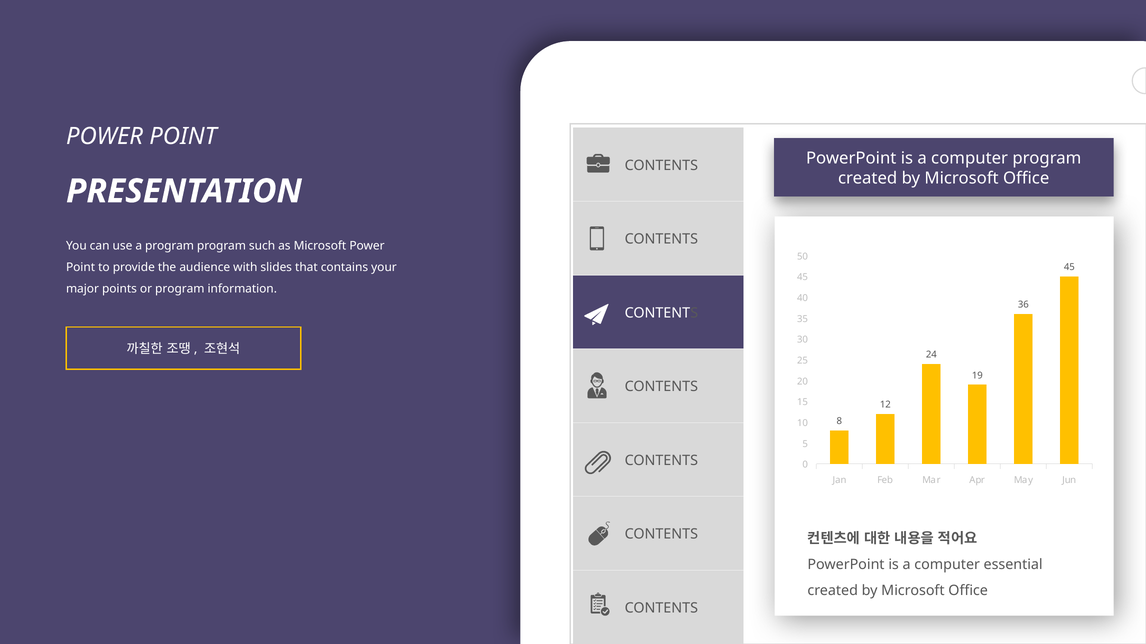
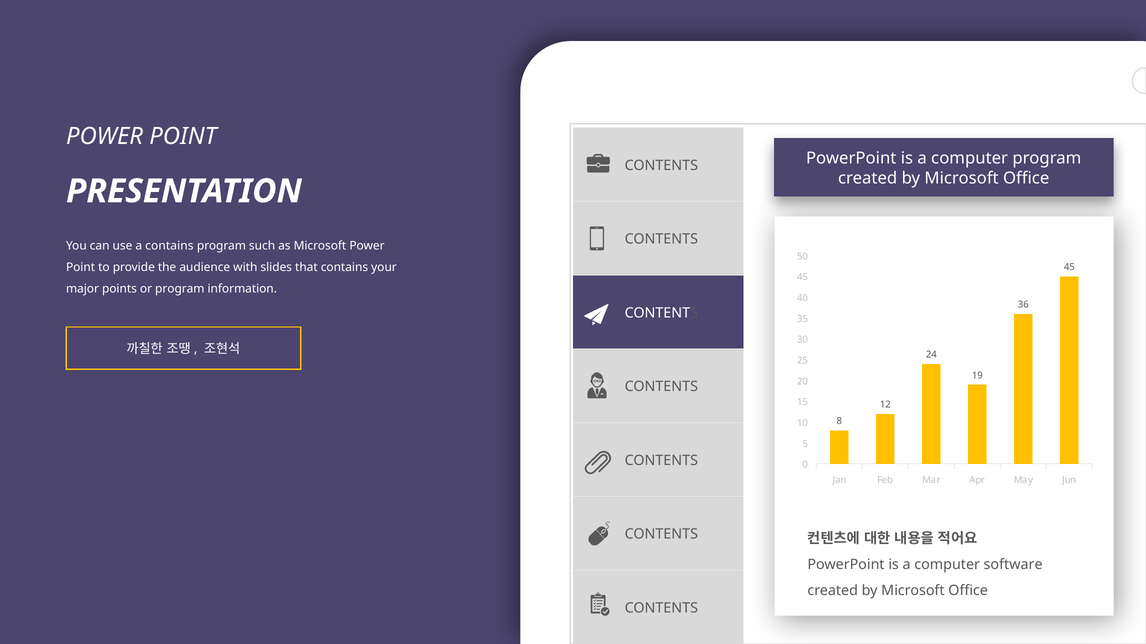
a program: program -> contains (169, 246)
essential: essential -> software (1013, 565)
